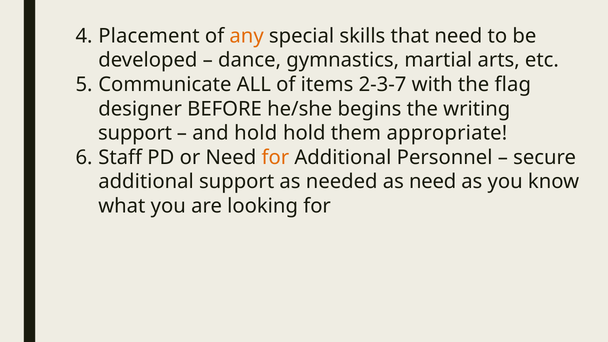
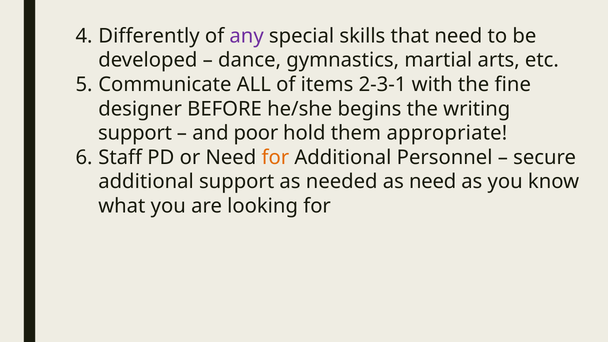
Placement: Placement -> Differently (149, 36)
any colour: orange -> purple (247, 36)
2-3-7: 2-3-7 -> 2-3-1 (383, 84)
flag: flag -> fine (513, 84)
and hold: hold -> poor (256, 133)
